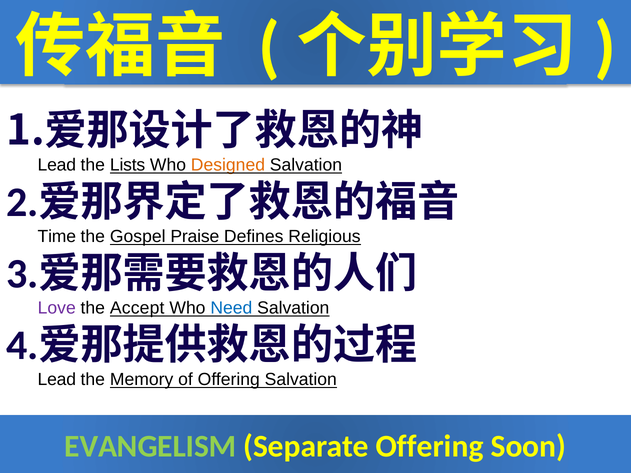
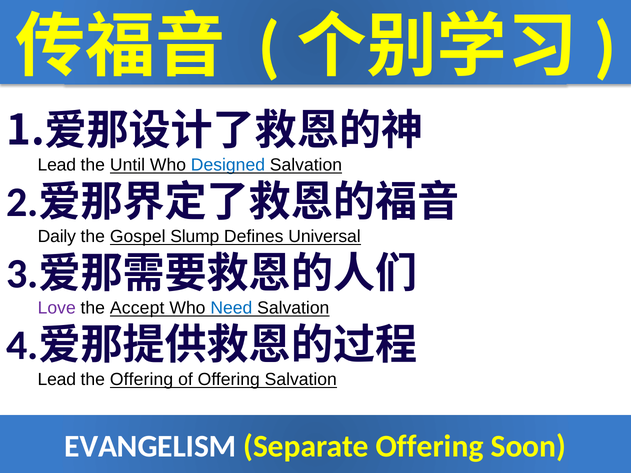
Lists: Lists -> Until (128, 165)
Designed colour: orange -> blue (228, 165)
Time: Time -> Daily (57, 237)
Praise: Praise -> Slump (195, 237)
Religious: Religious -> Universal (325, 237)
the Memory: Memory -> Offering (142, 380)
EVANGELISM colour: light green -> white (150, 447)
